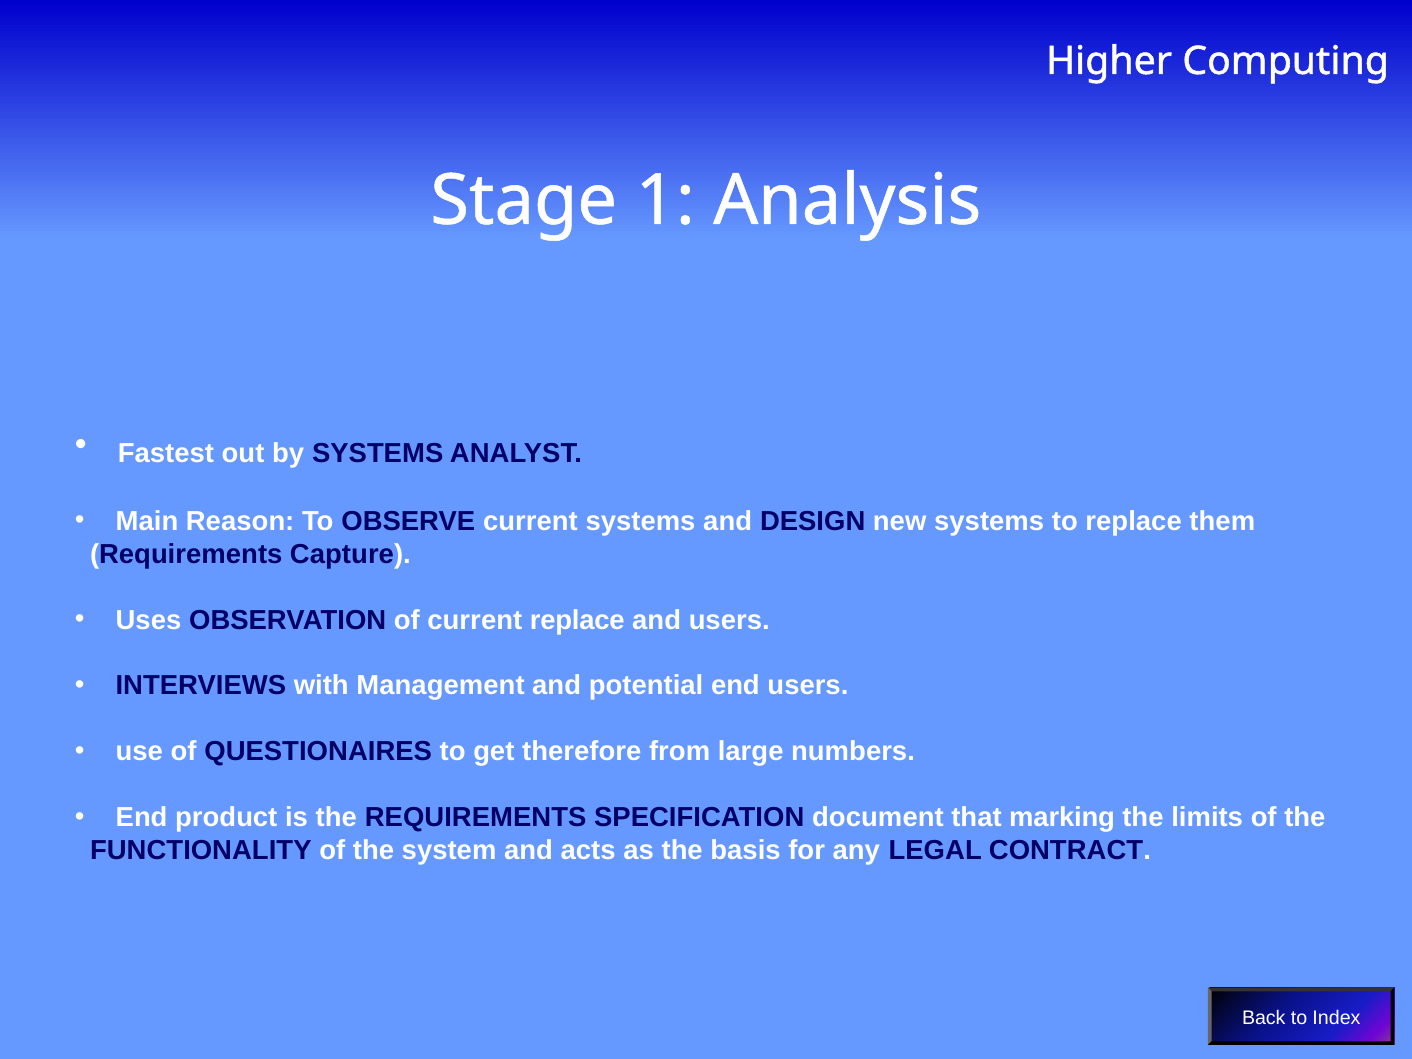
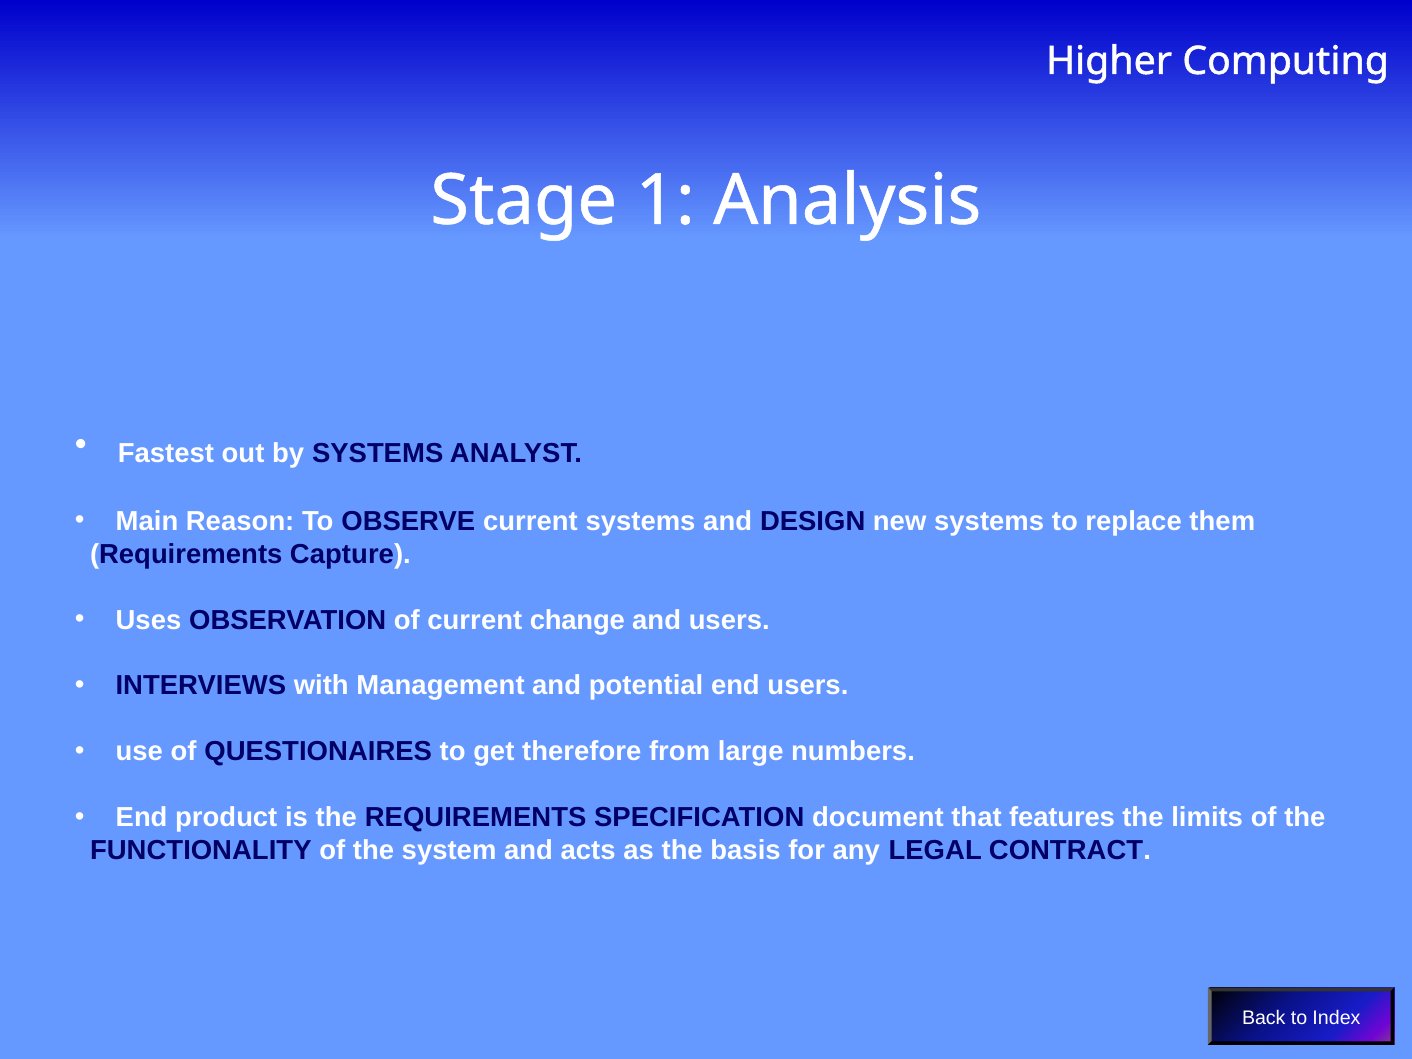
current replace: replace -> change (577, 620)
marking: marking -> features (1062, 818)
